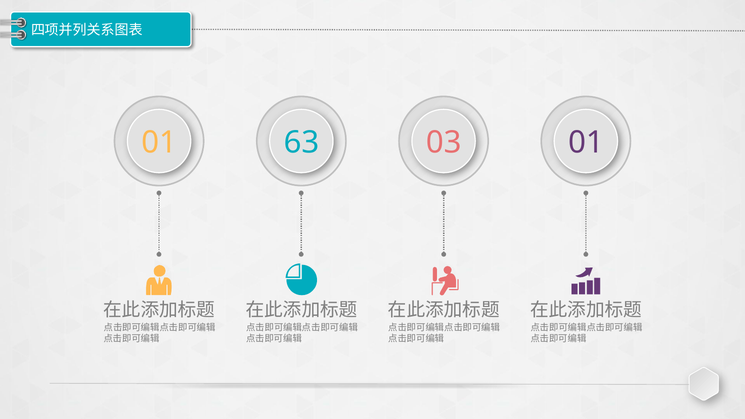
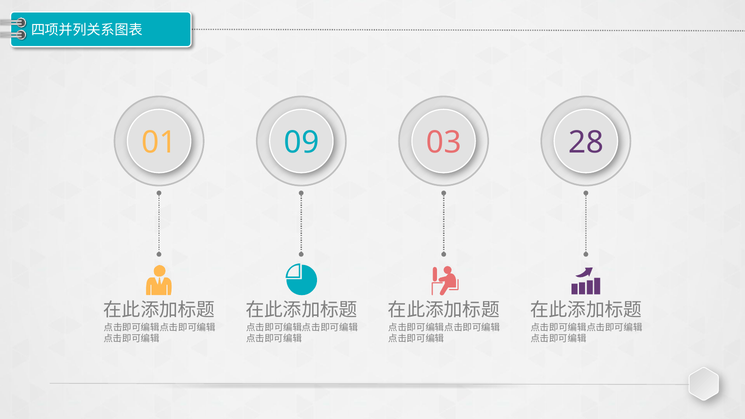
63: 63 -> 09 (301, 143)
03 01: 01 -> 28 (586, 143)
